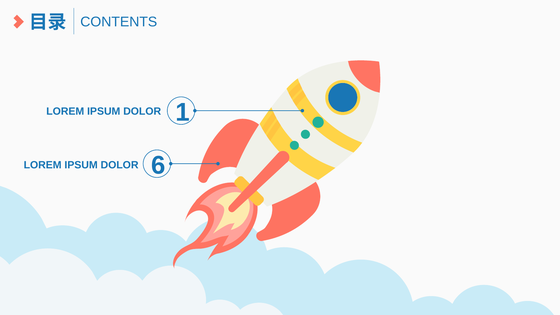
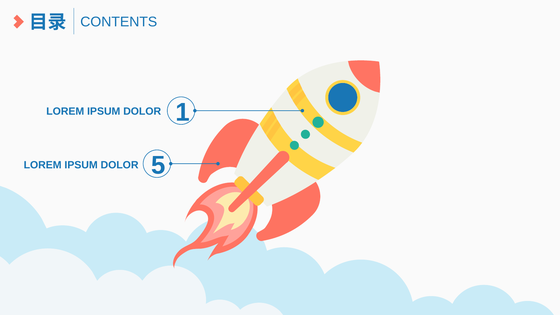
6: 6 -> 5 (158, 165)
